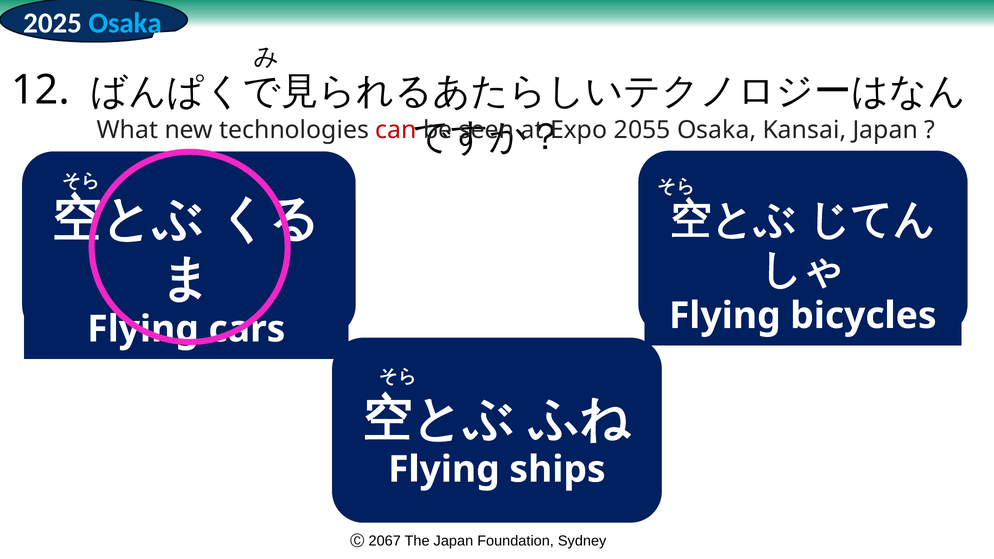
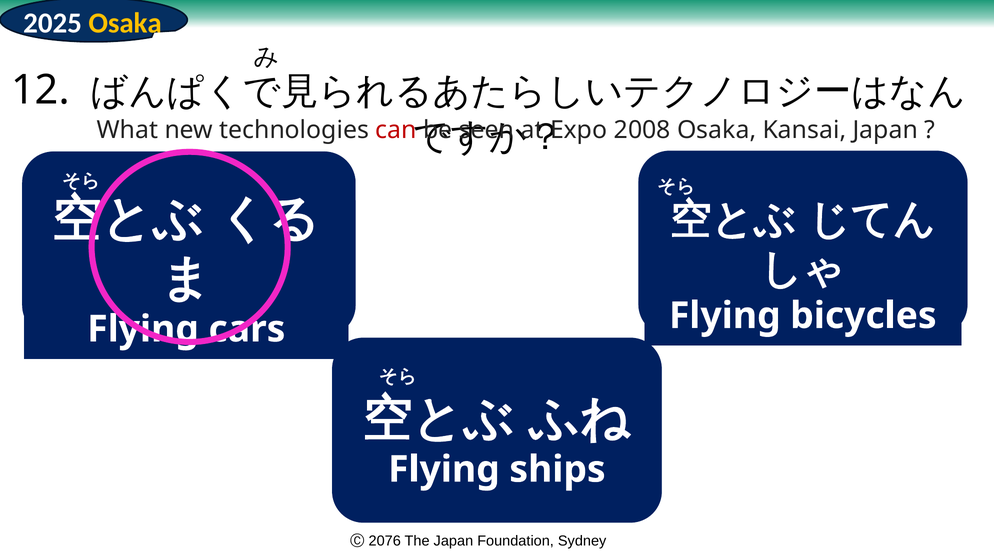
Osaka colour: light blue -> yellow (125, 23)
2055: 2055 -> 2008 (642, 130)
2067: 2067 -> 2076 (385, 541)
